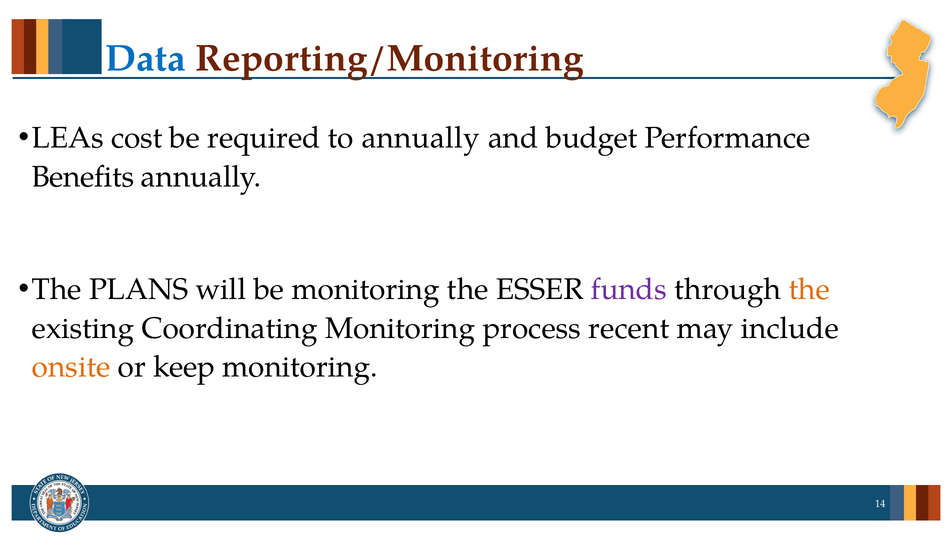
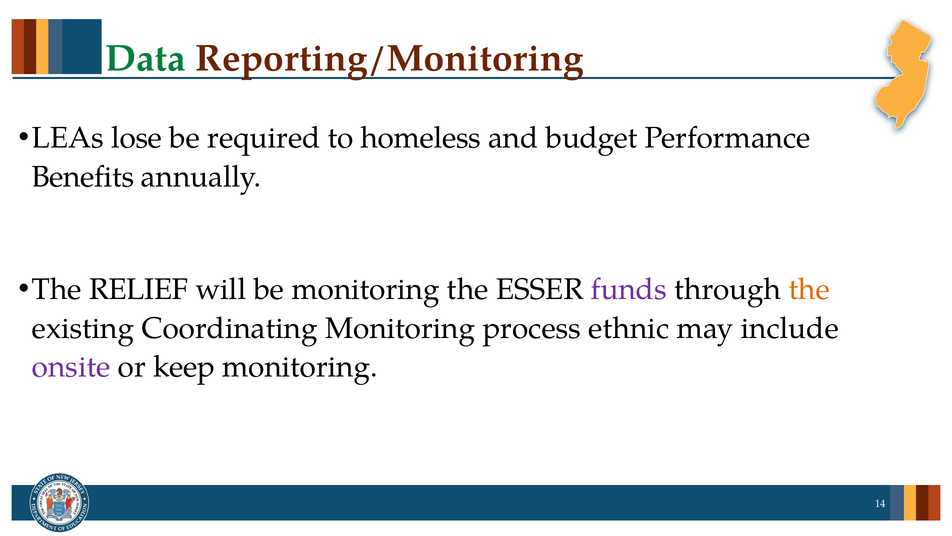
Data colour: blue -> green (146, 59)
cost: cost -> lose (137, 138)
to annually: annually -> homeless (421, 138)
PLANS: PLANS -> RELIEF (139, 289)
recent: recent -> ethnic (629, 328)
onsite colour: orange -> purple (71, 366)
